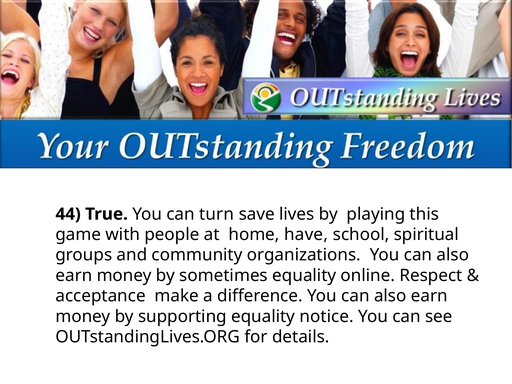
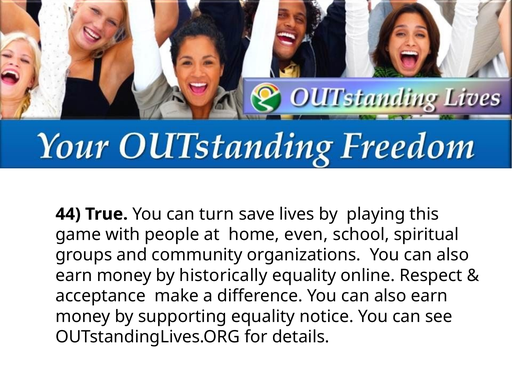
have: have -> even (306, 235)
sometimes: sometimes -> historically (223, 276)
